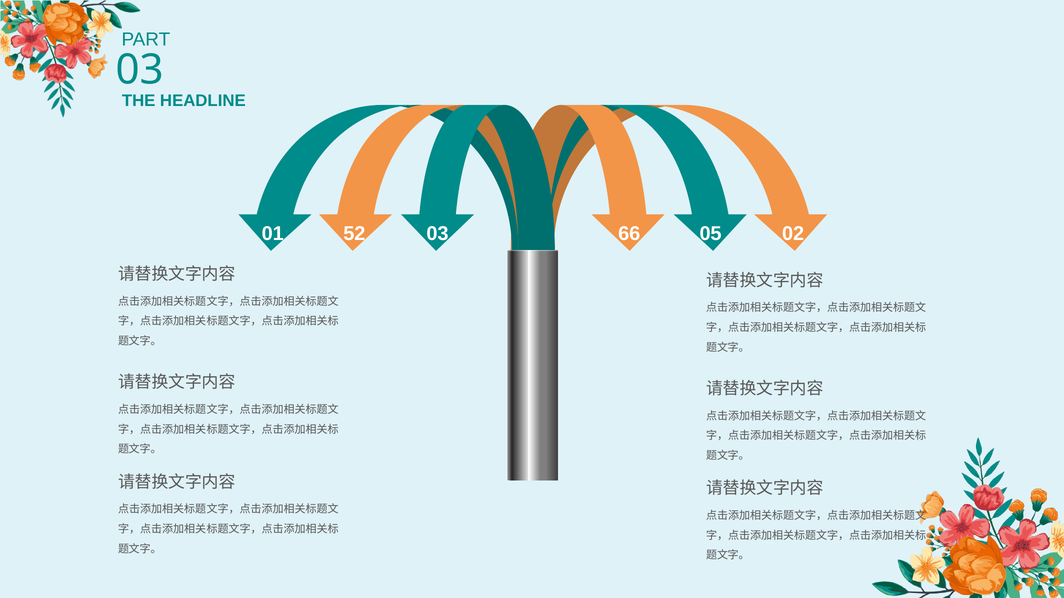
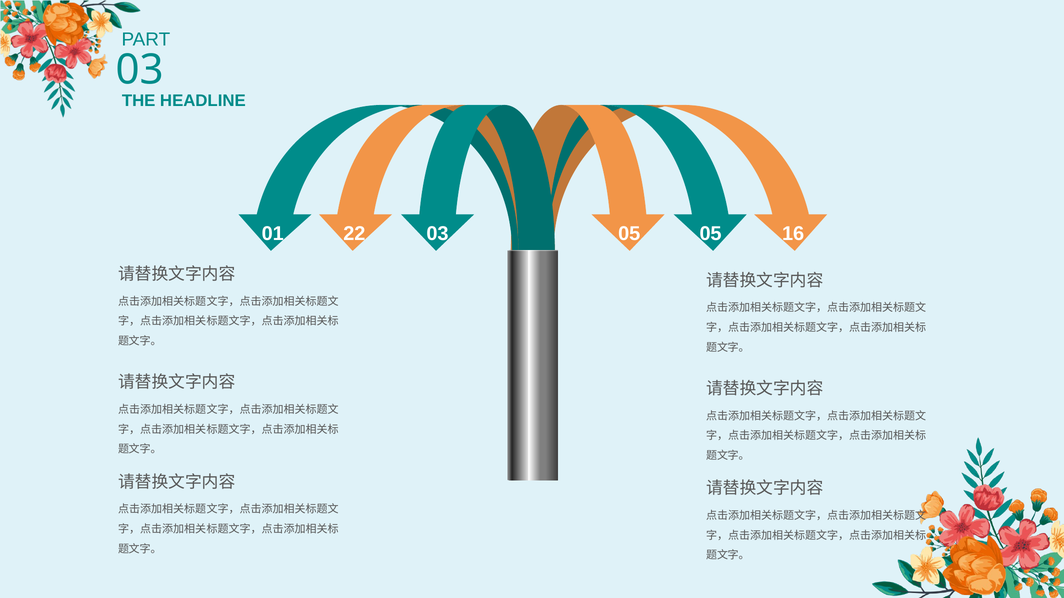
52: 52 -> 22 (354, 234)
03 66: 66 -> 05 (629, 234)
02: 02 -> 16 (793, 234)
